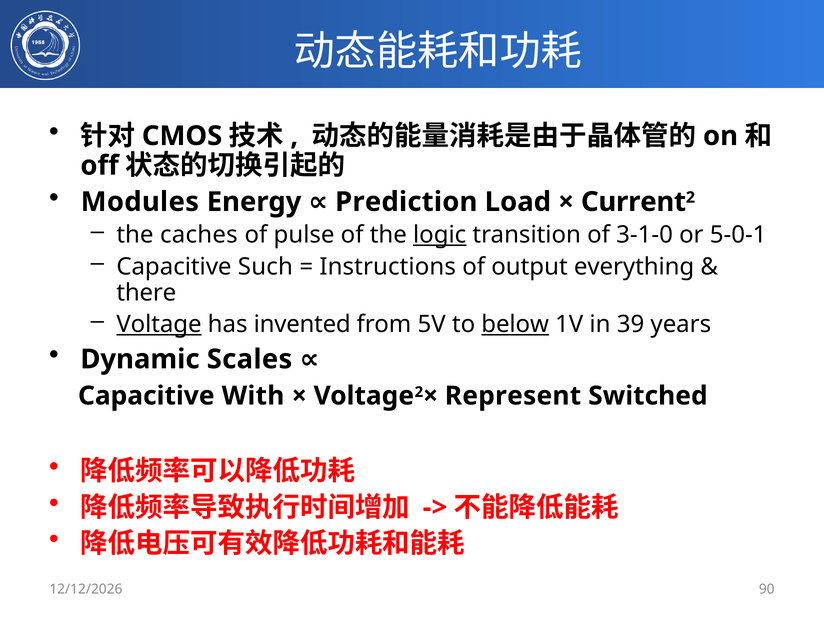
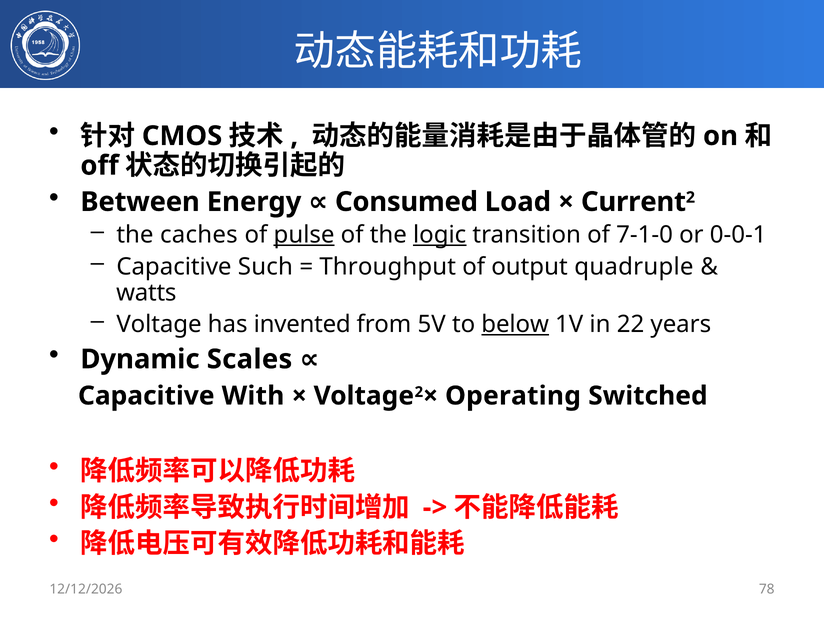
Modules: Modules -> Between (140, 202)
Prediction: Prediction -> Consumed (407, 202)
pulse underline: none -> present (304, 235)
3-1-0: 3-1-0 -> 7-1-0 (645, 235)
5-0-1: 5-0-1 -> 0-0-1 (738, 235)
Instructions: Instructions -> Throughput (388, 267)
everything: everything -> quadruple (634, 267)
there: there -> watts (146, 293)
Voltage underline: present -> none (159, 324)
39: 39 -> 22 (631, 324)
Represent: Represent -> Operating (513, 396)
90: 90 -> 78 (767, 589)
